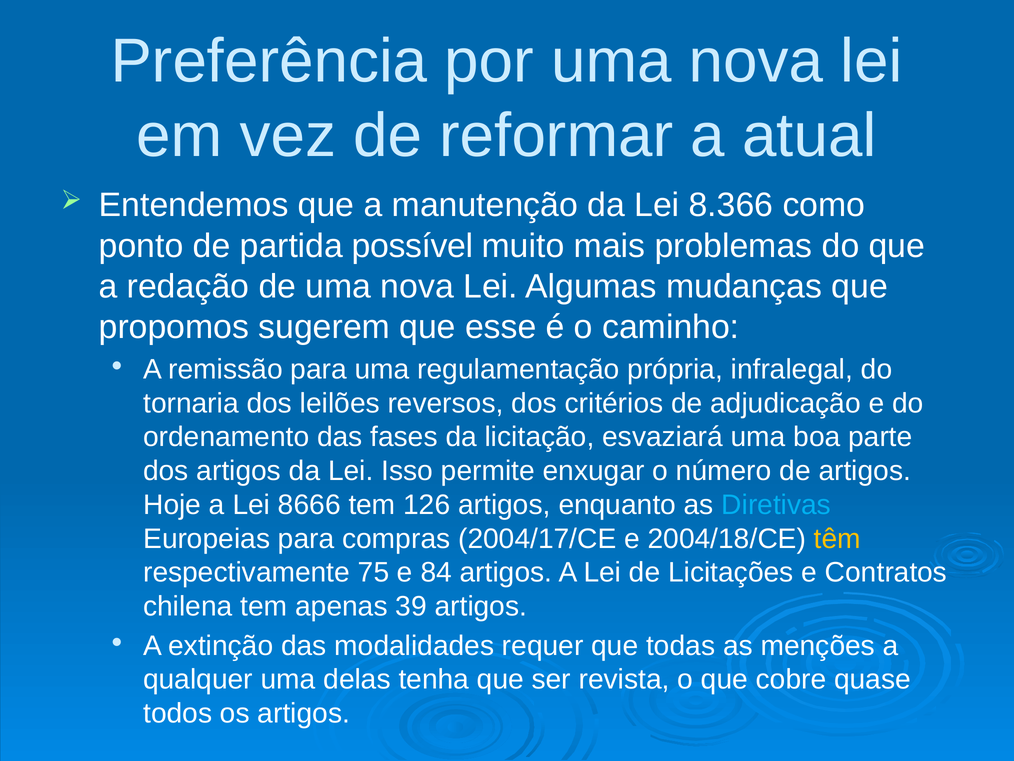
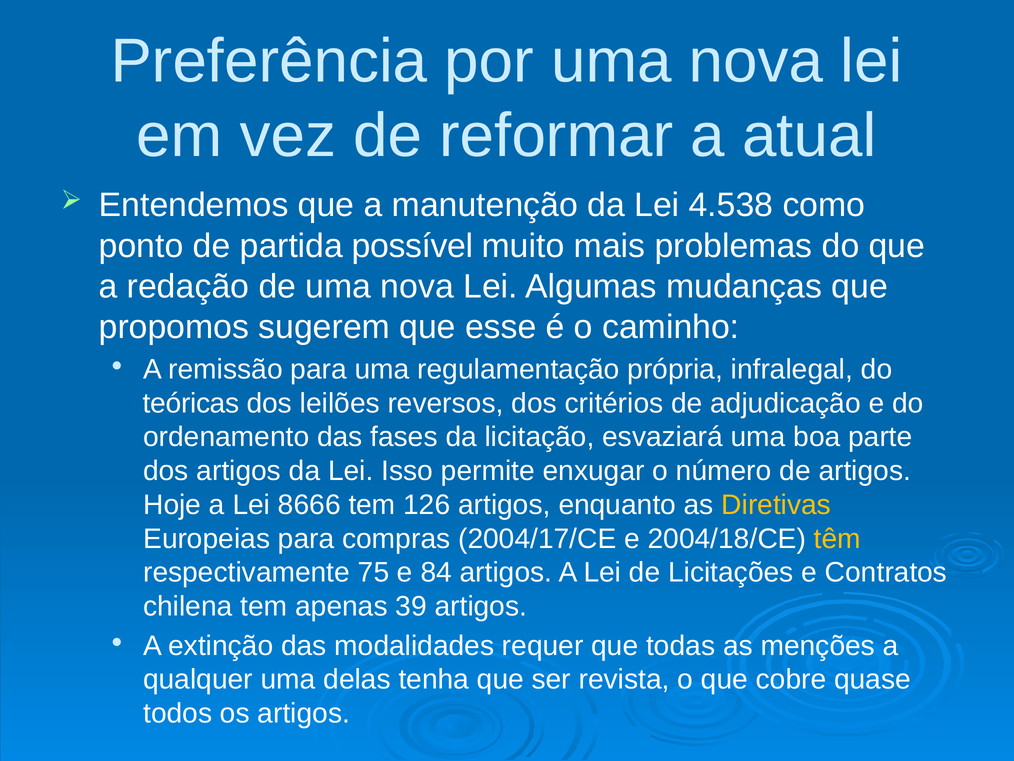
8.366: 8.366 -> 4.538 (731, 205)
tornaria: tornaria -> teóricas (191, 403)
Diretivas colour: light blue -> yellow (776, 505)
